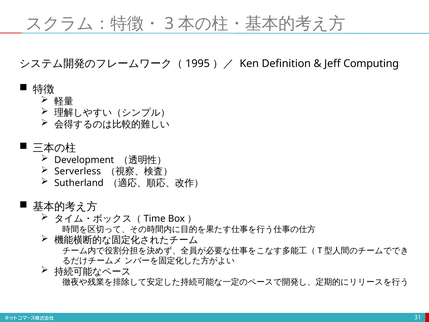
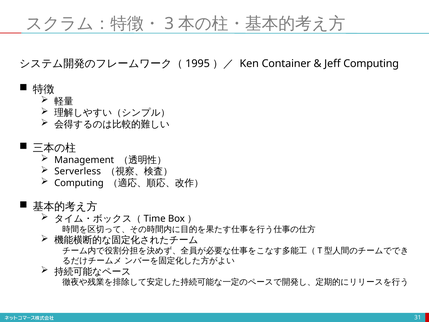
Definition: Definition -> Container (286, 63)
Development: Development -> Management (84, 160)
Sutherland: Sutherland -> Computing (79, 183)
